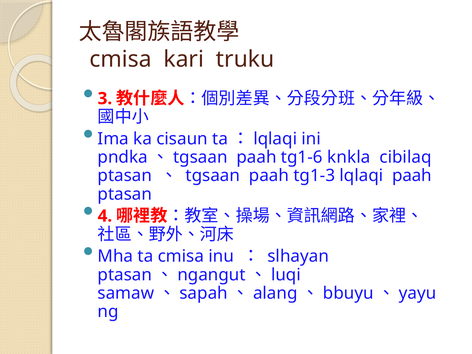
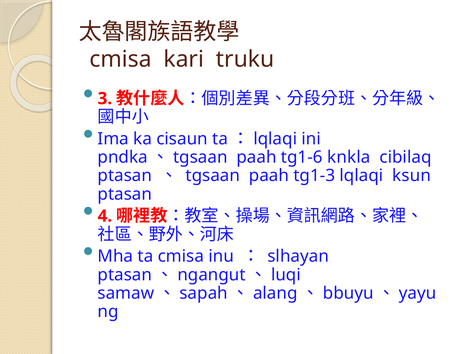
lqlaqi paah: paah -> ksun (412, 176)
